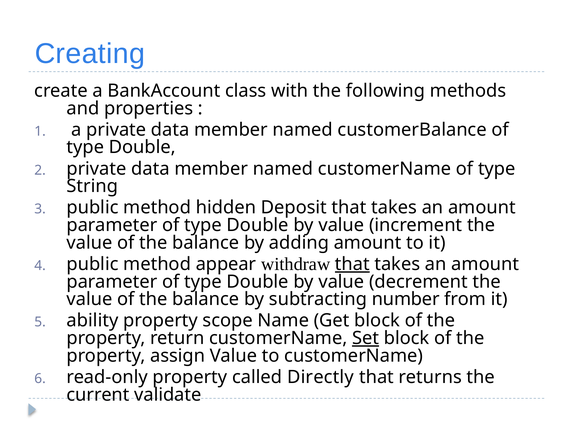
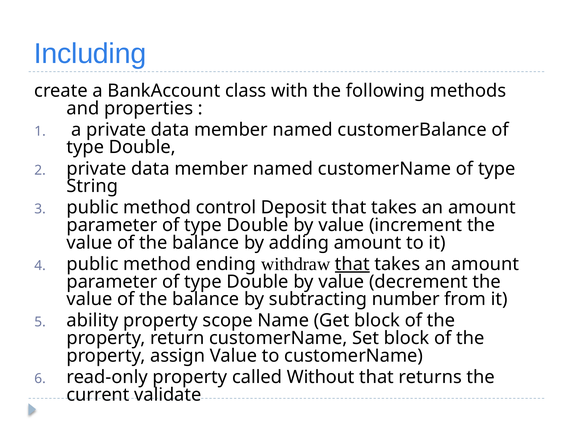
Creating: Creating -> Including (90, 54)
hidden: hidden -> control (226, 207)
appear: appear -> ending (226, 264)
Set underline: present -> none (366, 338)
Directly: Directly -> Without (321, 377)
